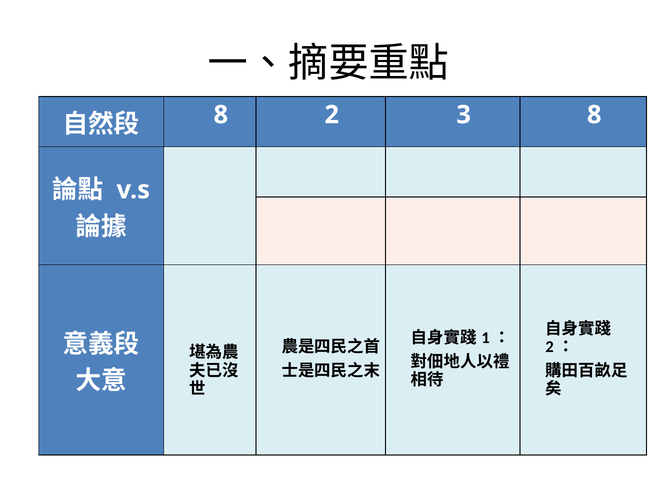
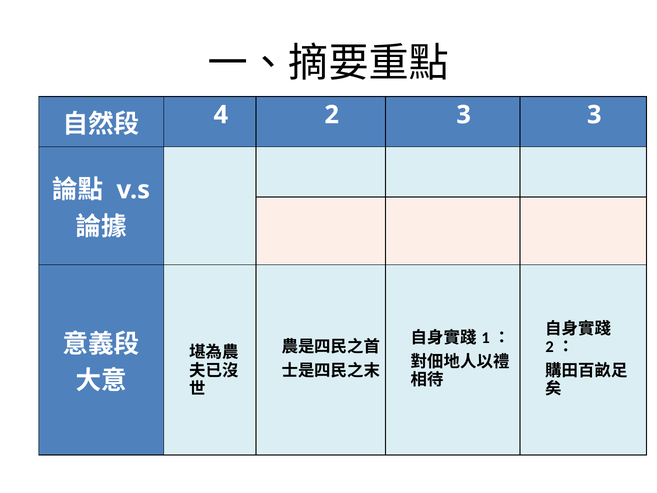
8: 8 -> 4 (221, 115)
3 8: 8 -> 3 (594, 115)
